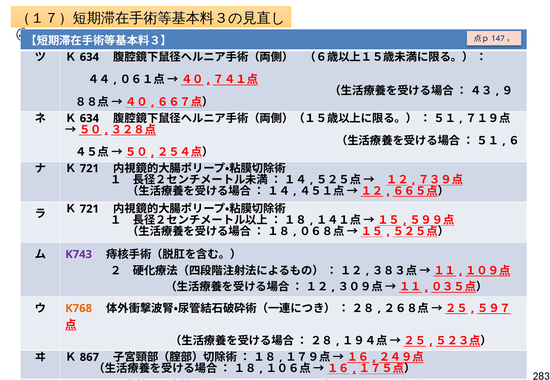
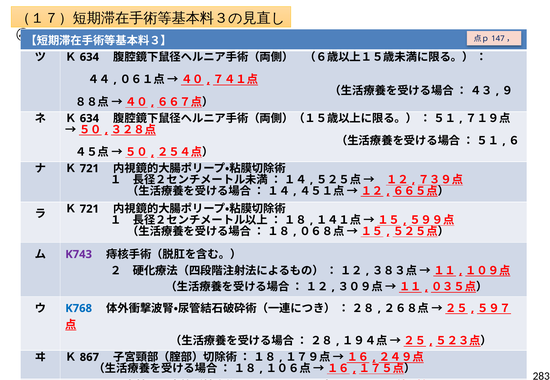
K768 colour: orange -> blue (79, 309)
